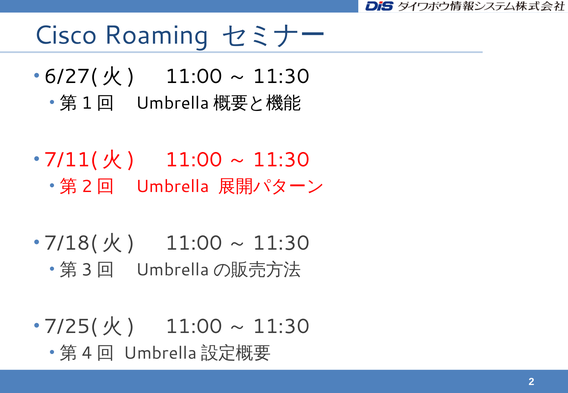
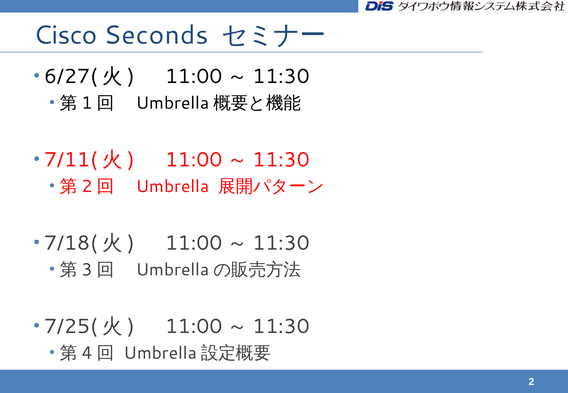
Roaming: Roaming -> Seconds (156, 35)
